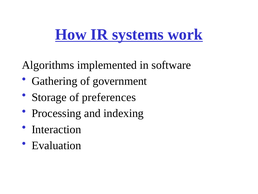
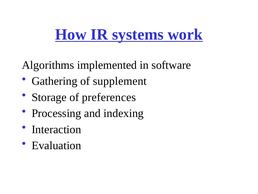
government: government -> supplement (120, 81)
